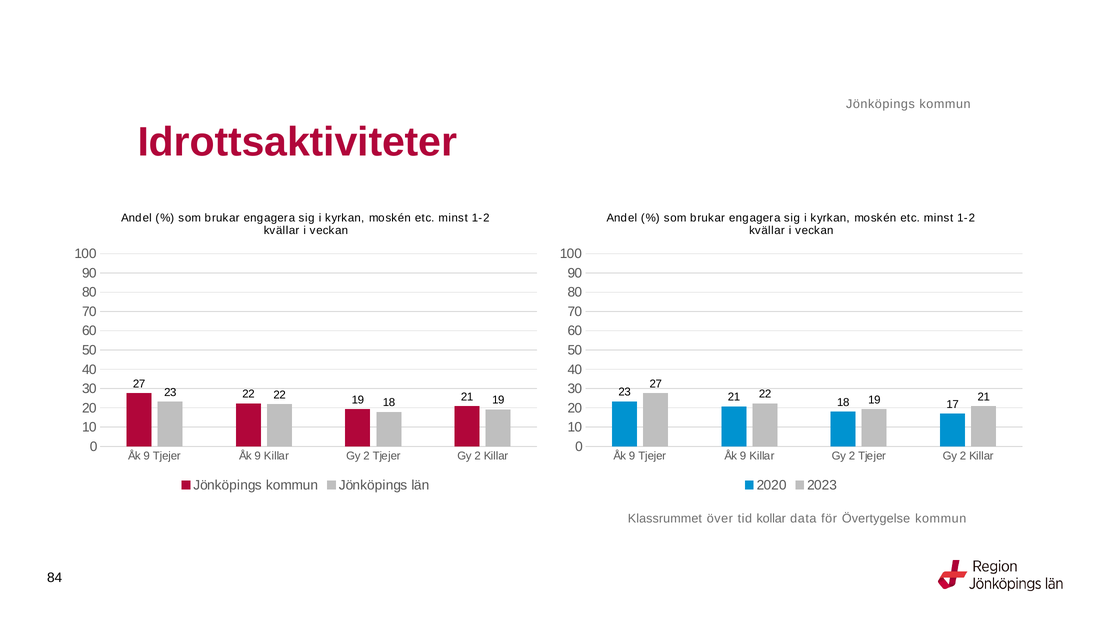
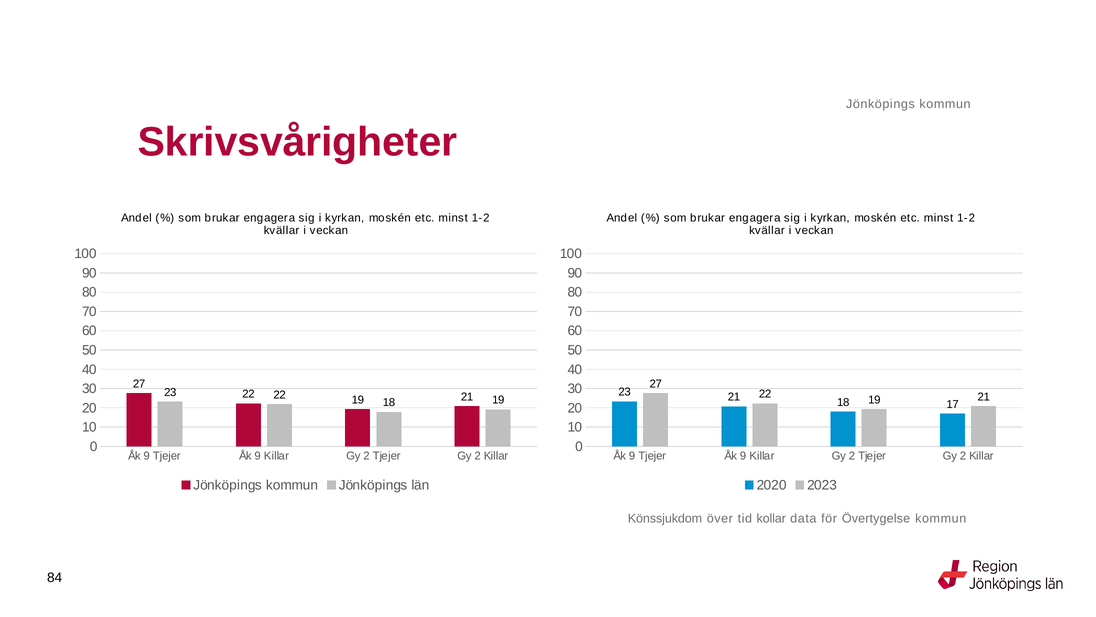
Idrottsaktiviteter: Idrottsaktiviteter -> Skrivsvårigheter (297, 142)
Klassrummet: Klassrummet -> Könssjukdom (665, 518)
